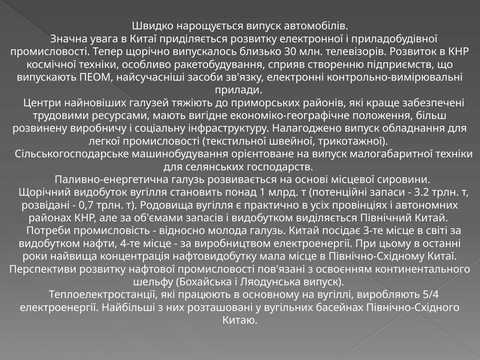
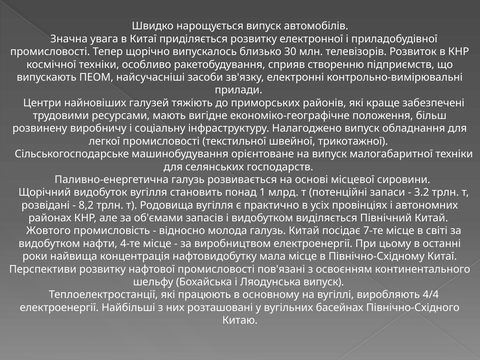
0,7: 0,7 -> 8,2 (86, 205)
Потреби: Потреби -> Жовтого (48, 231)
3-те: 3-те -> 7-те (373, 231)
5/4: 5/4 -> 4/4 (431, 295)
